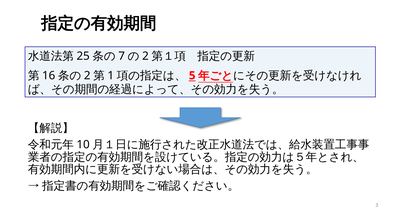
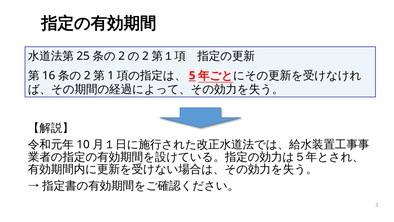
7: 7 -> 2 (122, 56)
